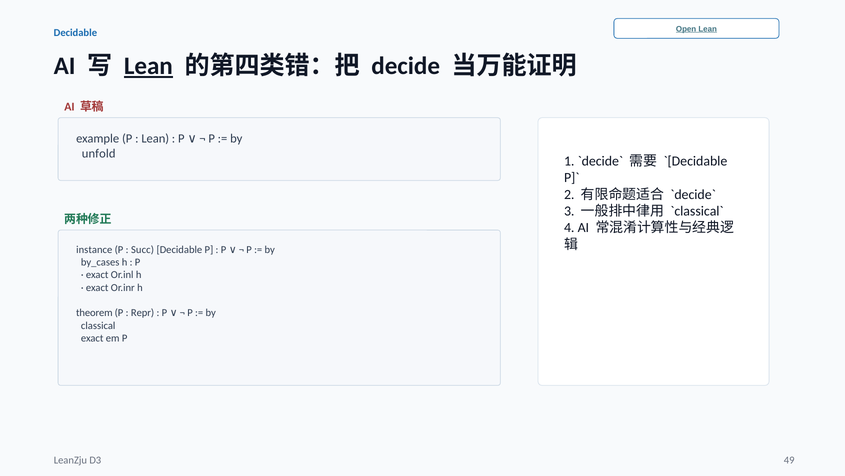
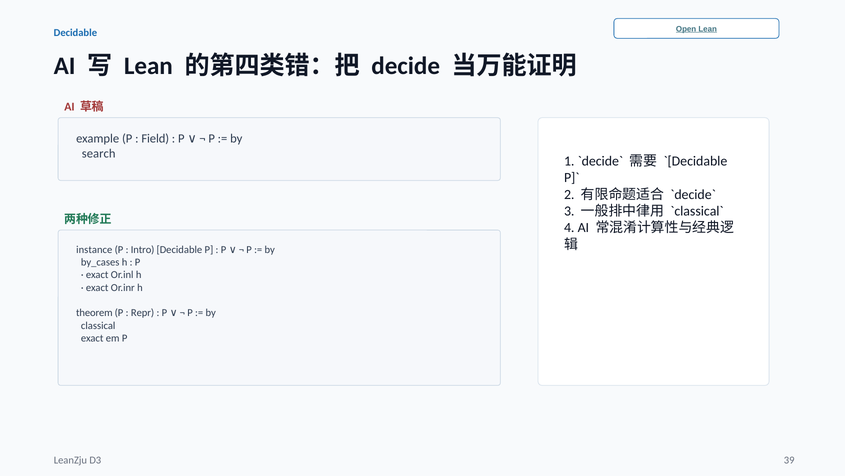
Lean underline: present -> none (148, 66)
Lean: Lean -> Field (155, 138)
unfold: unfold -> search (99, 153)
Succ: Succ -> Intro (143, 249)
49: 49 -> 39 (789, 460)
